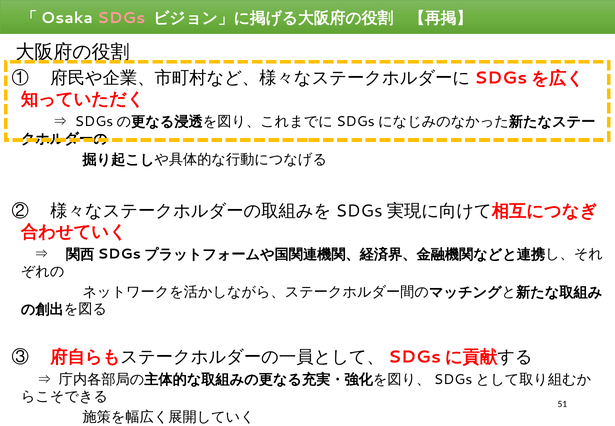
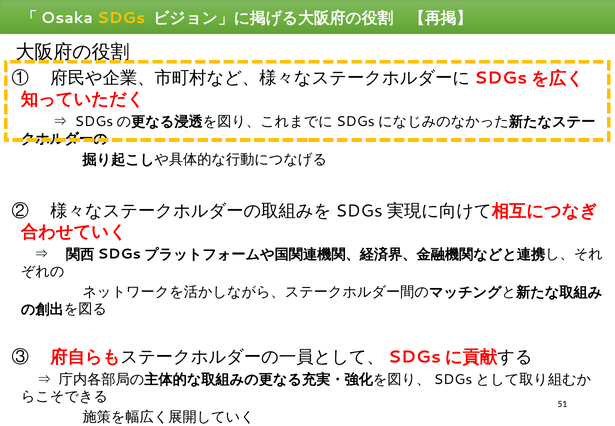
SDGs colour: pink -> yellow (121, 18)
